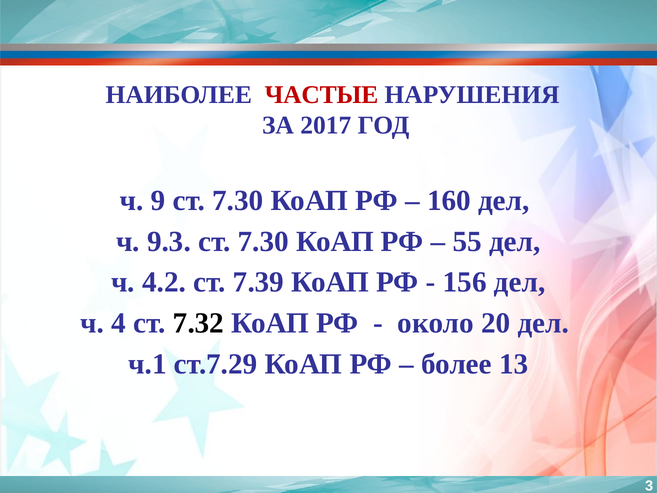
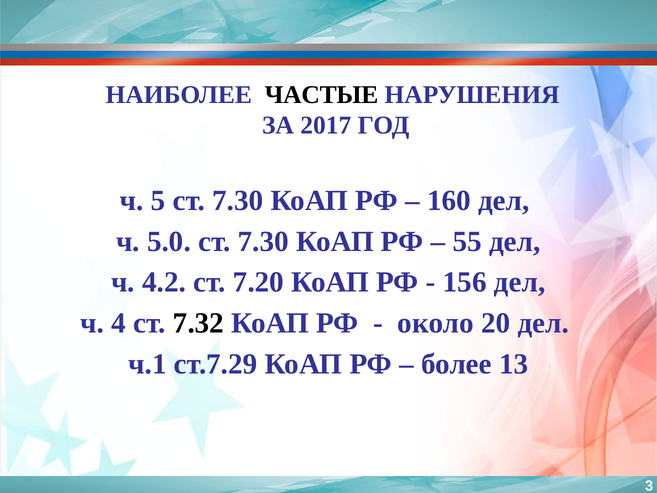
ЧАСТЫЕ colour: red -> black (321, 95)
9: 9 -> 5 (158, 200)
9.3: 9.3 -> 5.0 (169, 241)
7.39: 7.39 -> 7.20 (258, 282)
